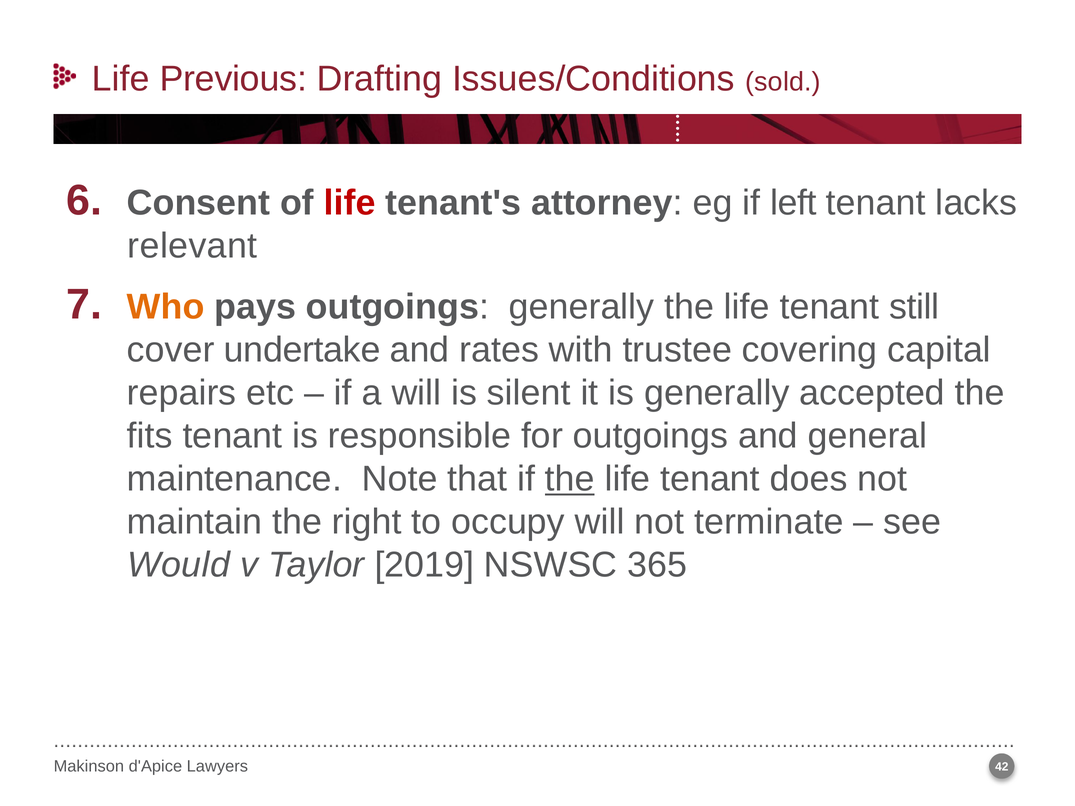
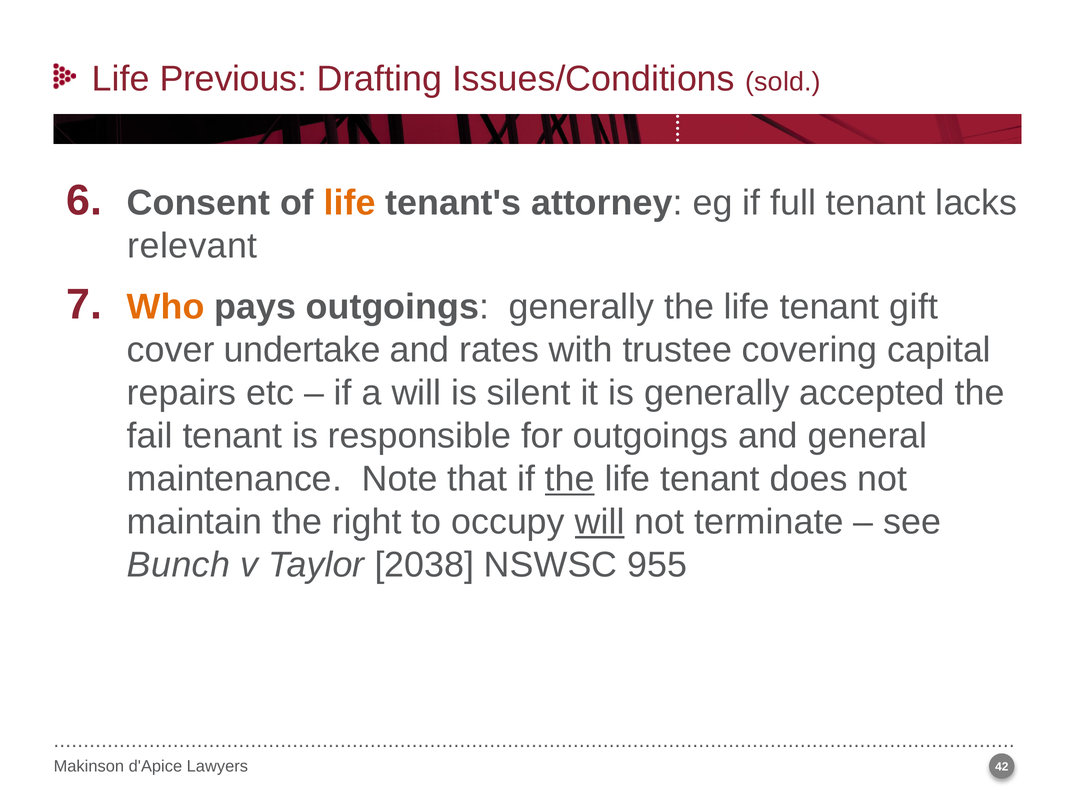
life colour: red -> orange (350, 203)
left: left -> full (793, 203)
still: still -> gift (914, 307)
fits: fits -> fail (150, 436)
will underline: none -> present (600, 522)
Would: Would -> Bunch (179, 565)
2019: 2019 -> 2038 (424, 565)
365: 365 -> 955 (657, 565)
